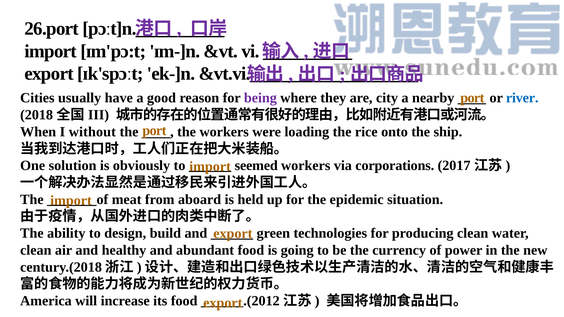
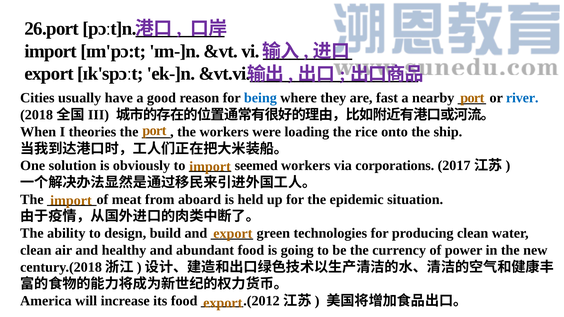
being colour: purple -> blue (260, 98)
city: city -> fast (387, 98)
without: without -> theories (92, 132)
